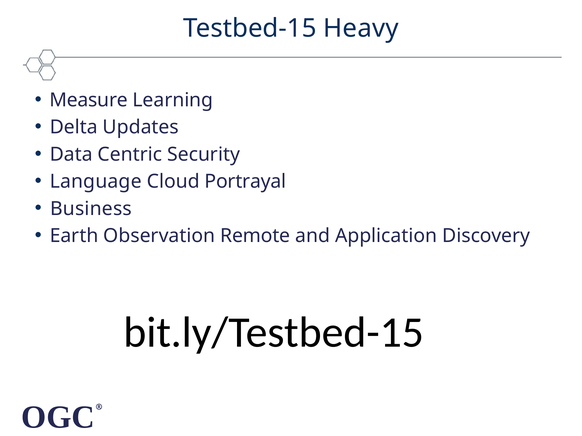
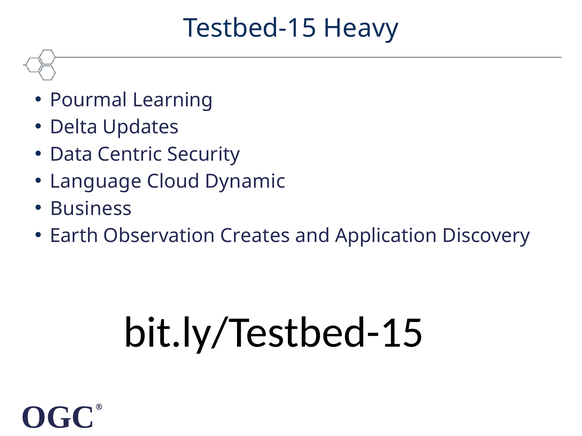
Measure: Measure -> Pourmal (89, 100)
Portrayal: Portrayal -> Dynamic (245, 182)
Remote: Remote -> Creates (255, 236)
